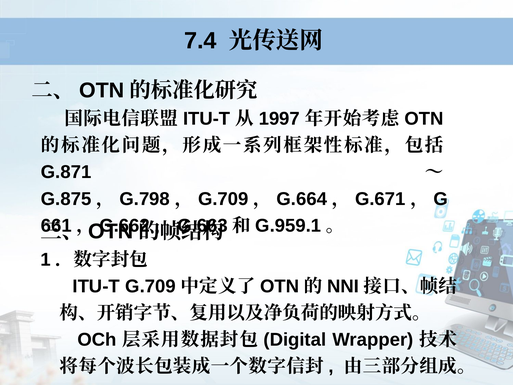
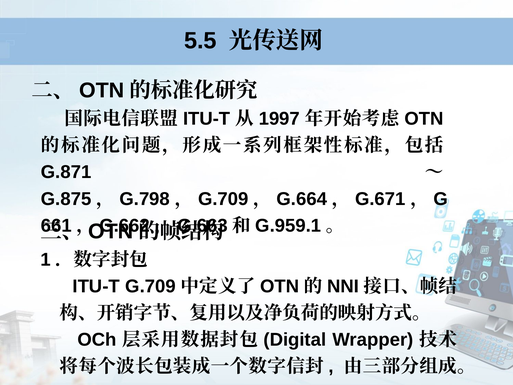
7.4: 7.4 -> 5.5 (200, 41)
